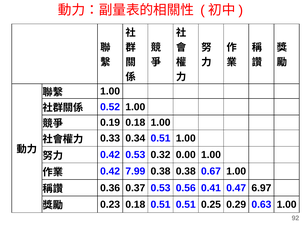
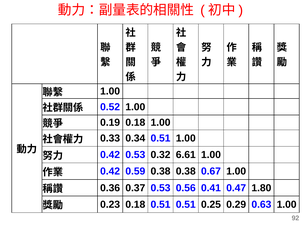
0.00: 0.00 -> 6.61 (186, 155)
7.99: 7.99 -> 0.59 (135, 172)
6.97: 6.97 -> 1.80 (261, 188)
